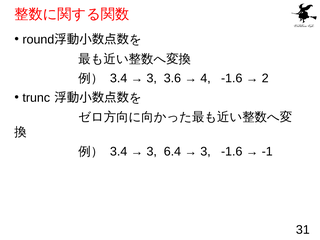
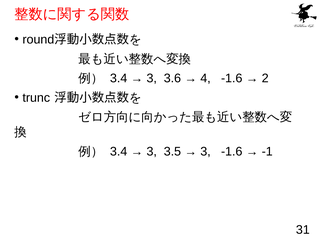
6.4: 6.4 -> 3.5 (172, 151)
